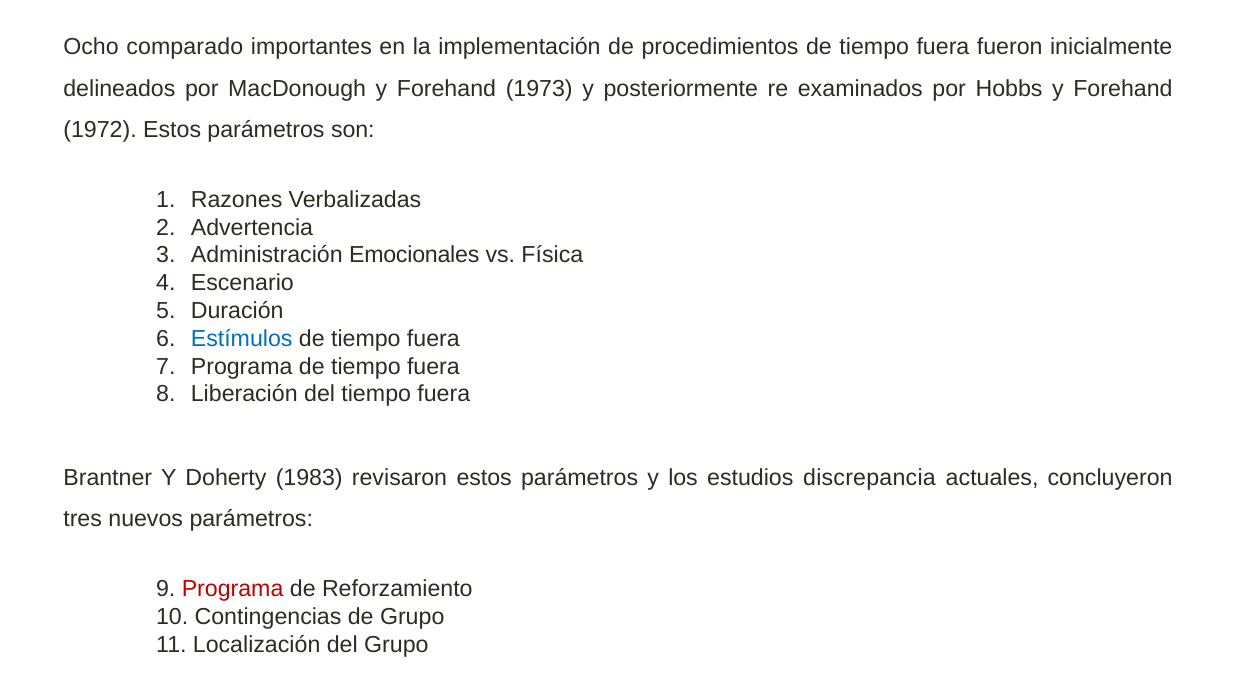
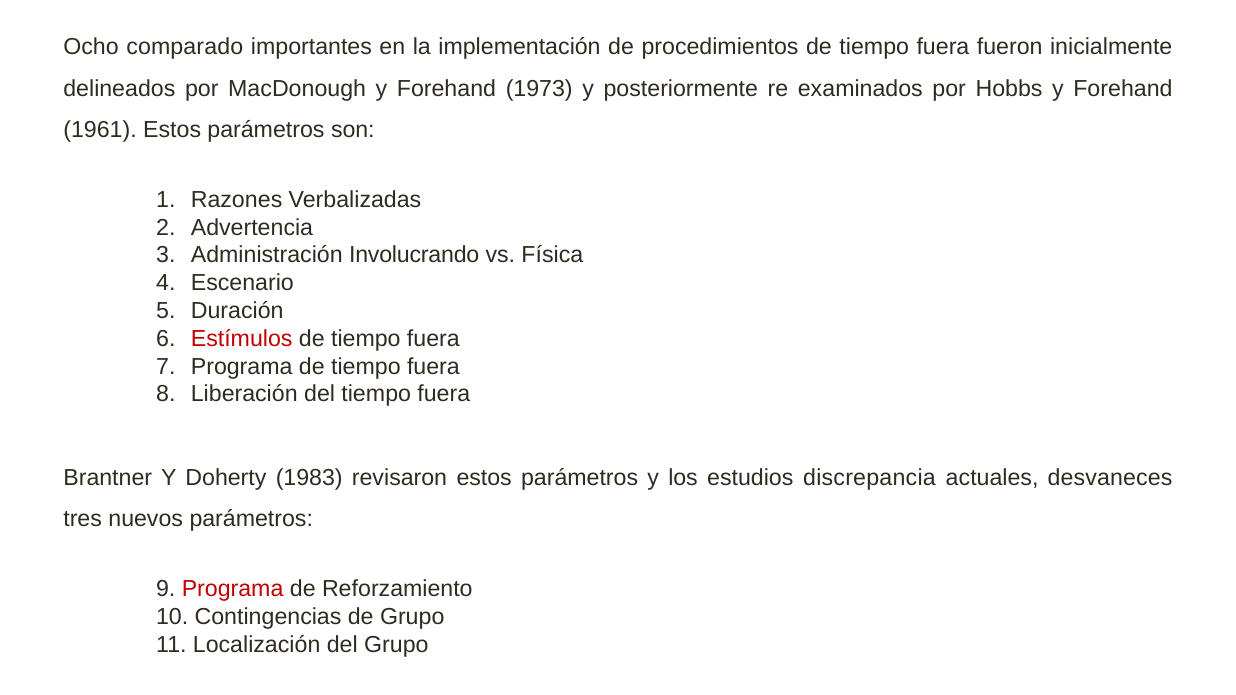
1972: 1972 -> 1961 (100, 130)
Emocionales: Emocionales -> Involucrando (414, 255)
Estímulos colour: blue -> red (242, 339)
concluyeron: concluyeron -> desvaneces (1110, 478)
